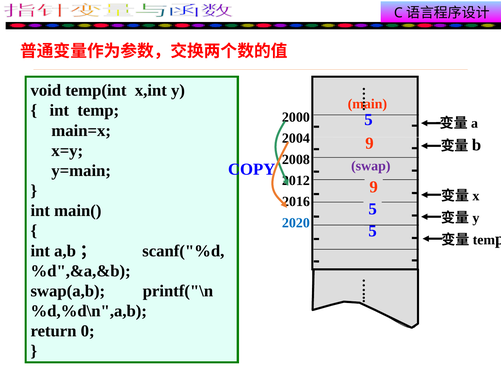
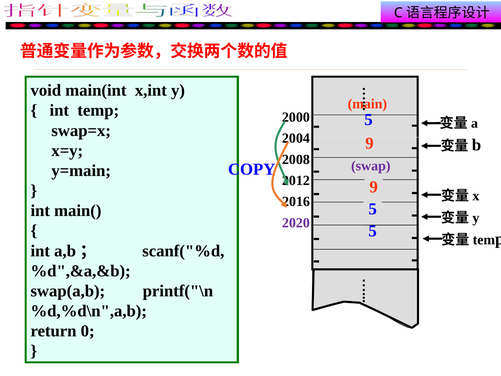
temp(int: temp(int -> main(int (96, 90)
main=x: main=x -> swap=x (81, 130)
2020 colour: blue -> purple (296, 223)
